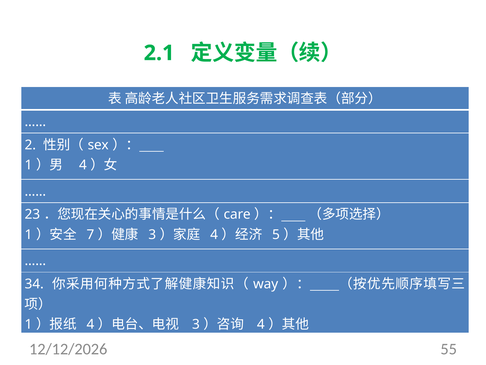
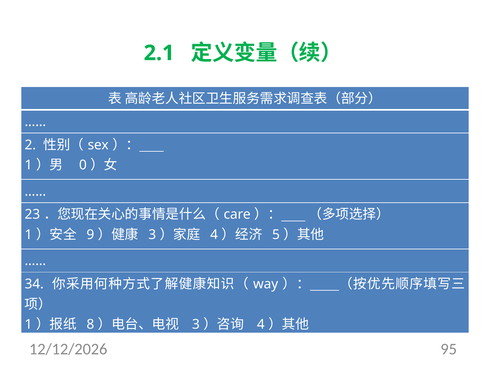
4: 4 -> 0 (83, 165)
7: 7 -> 9 (90, 234)
4: 4 -> 8 (90, 324)
55: 55 -> 95 (449, 349)
